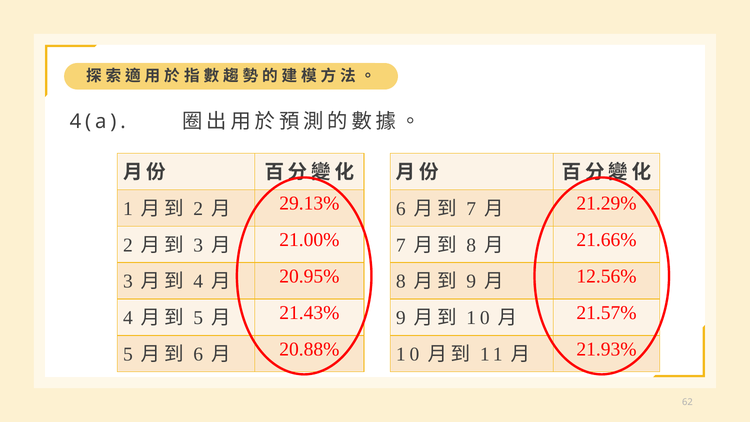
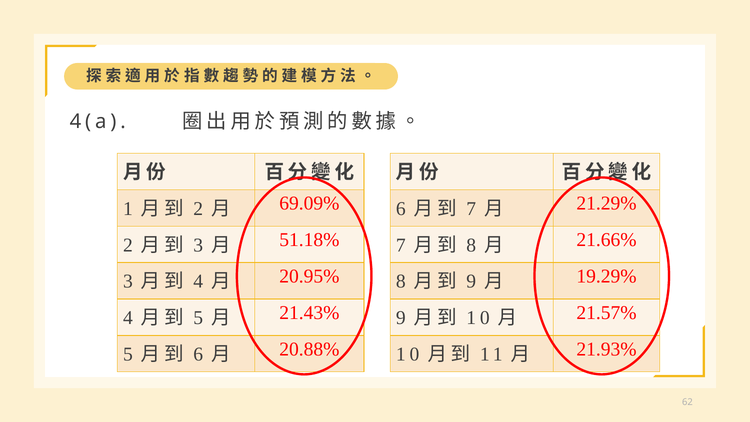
29.13%: 29.13% -> 69.09% (309, 203)
21.00%: 21.00% -> 51.18% (309, 240)
12.56%: 12.56% -> 19.29% (607, 276)
